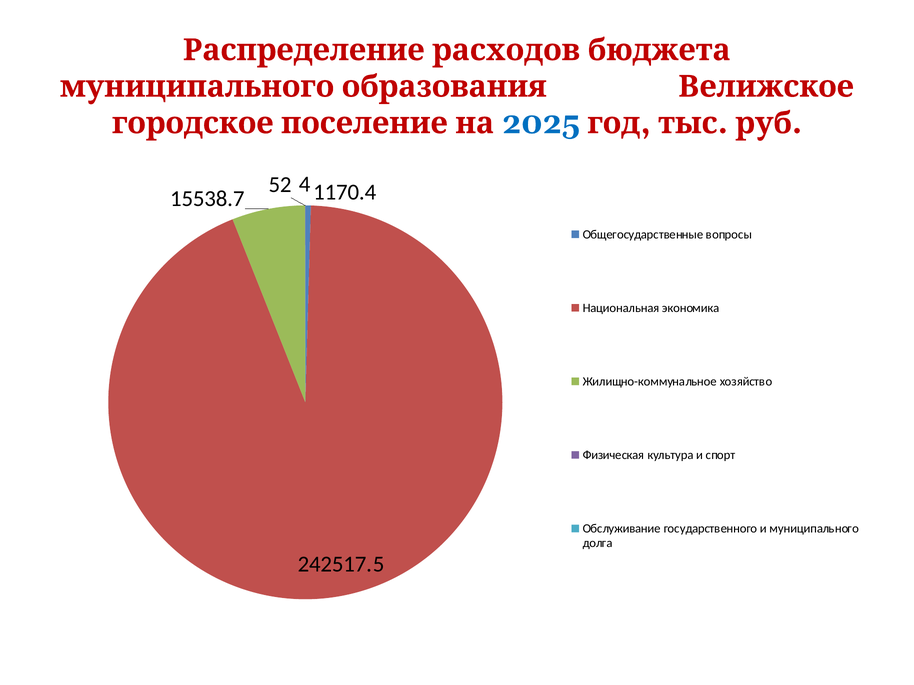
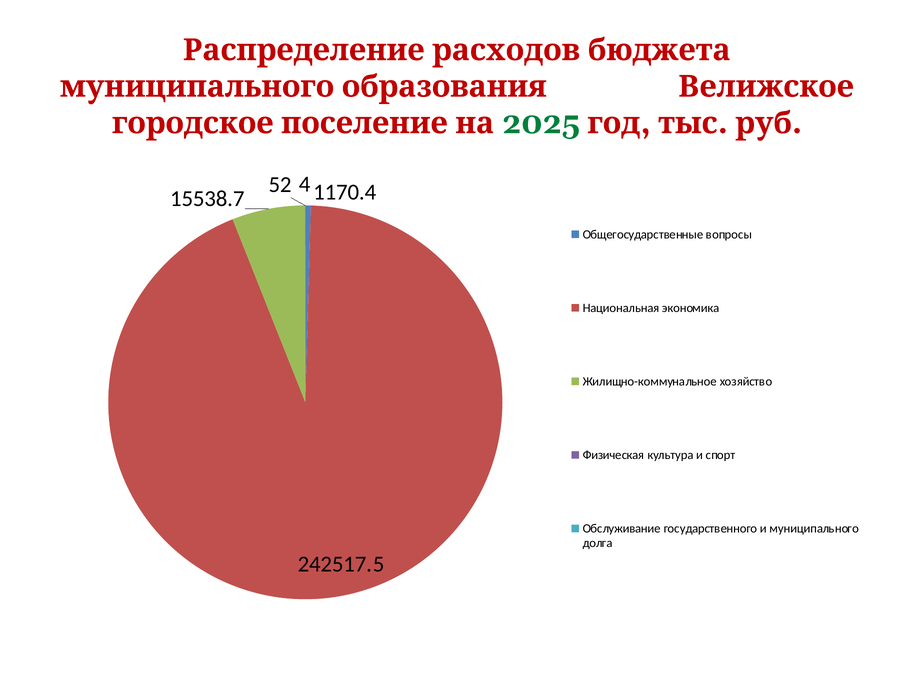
2025 colour: blue -> green (541, 123)
